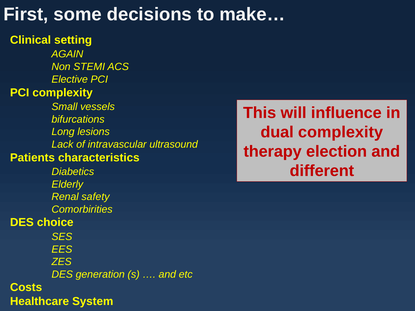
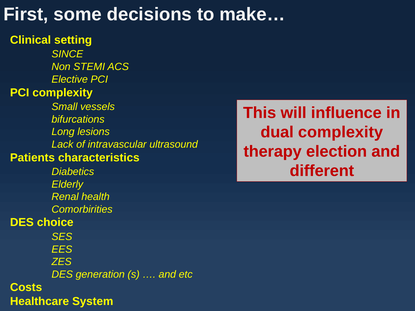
AGAIN: AGAIN -> SINCE (67, 54)
safety: safety -> health (96, 197)
